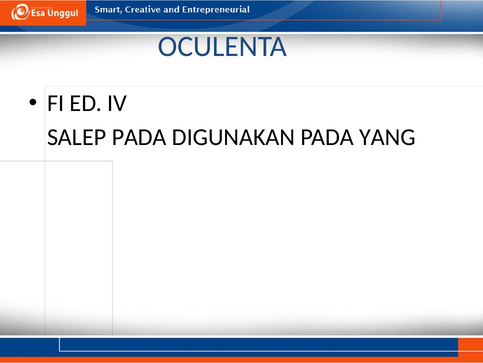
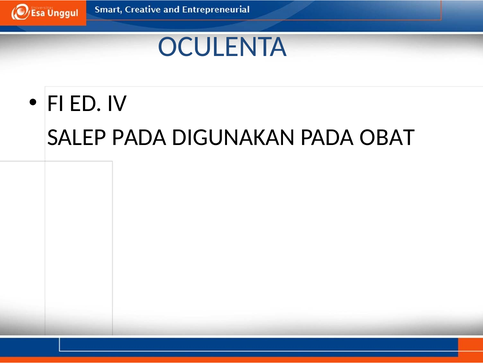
YANG: YANG -> OBAT (387, 137)
